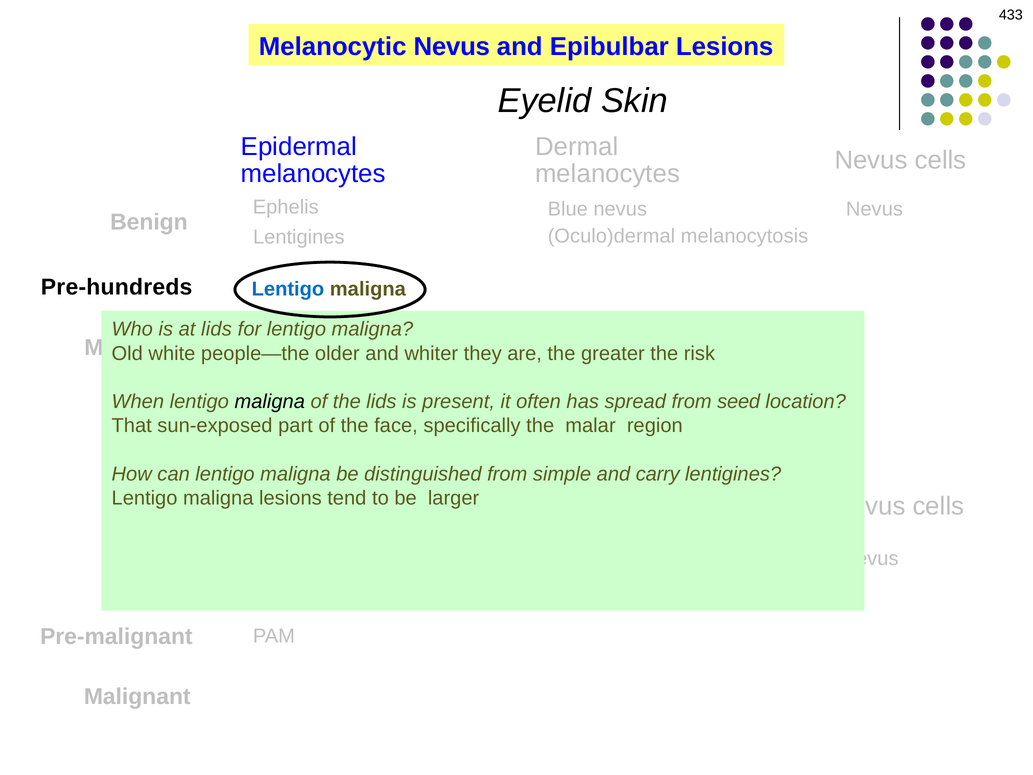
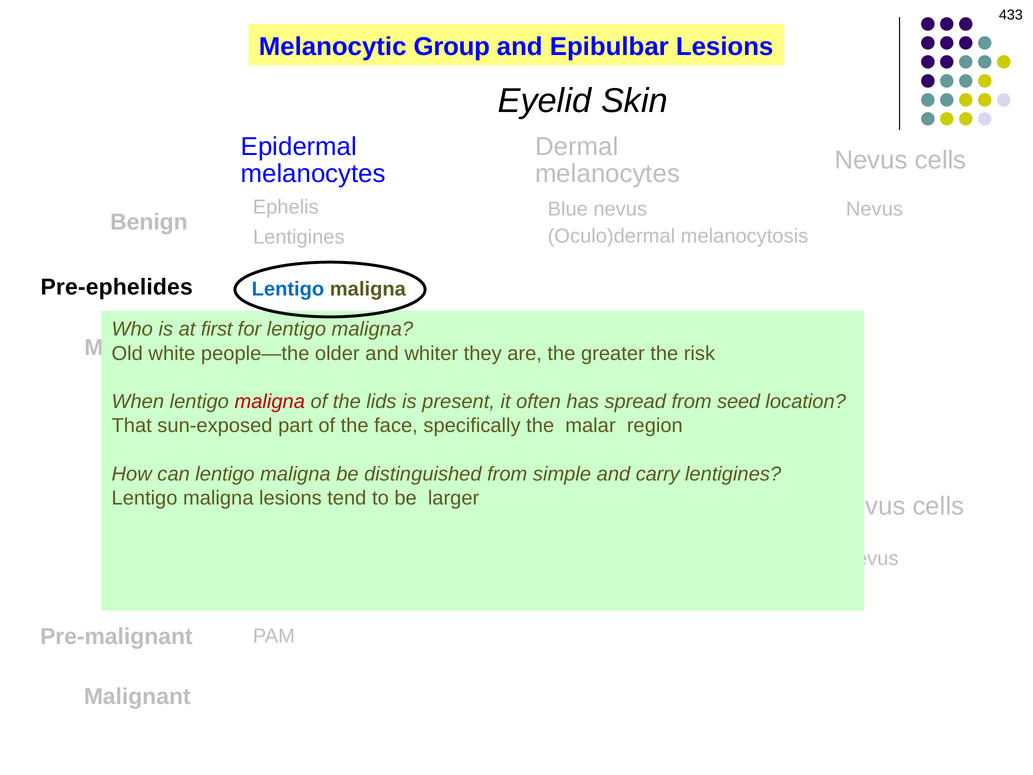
Melanocytic Nevus: Nevus -> Group (452, 47)
Pre-hundreds: Pre-hundreds -> Pre-ephelides (117, 287)
at lids: lids -> first (217, 329)
maligna colour: black -> red (270, 402)
